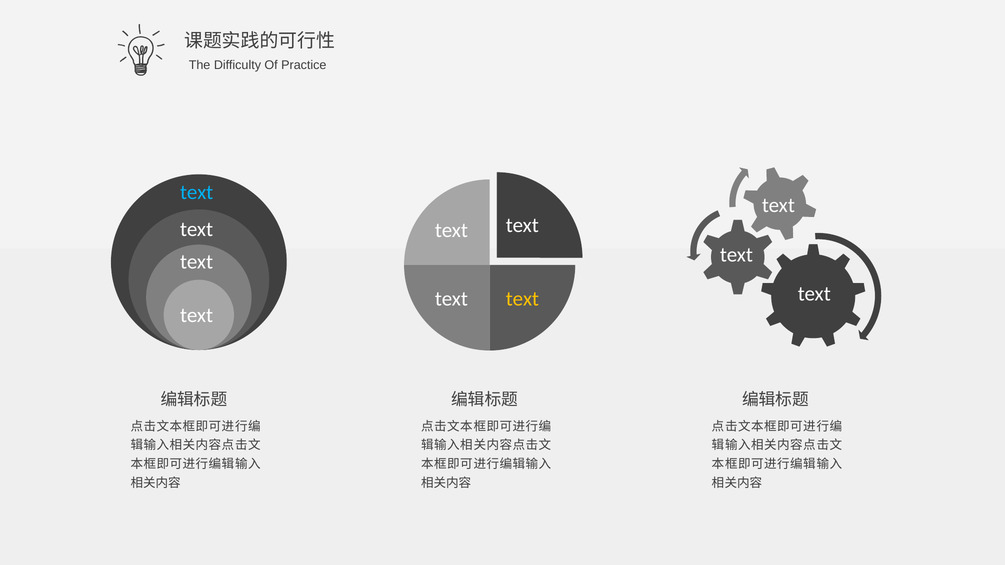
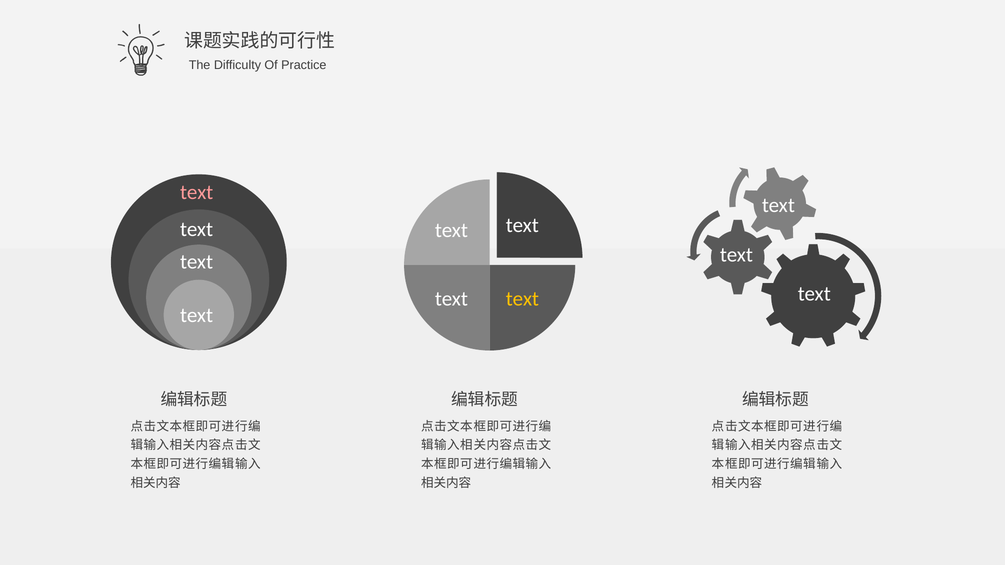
text colour: light blue -> pink (197, 193)
